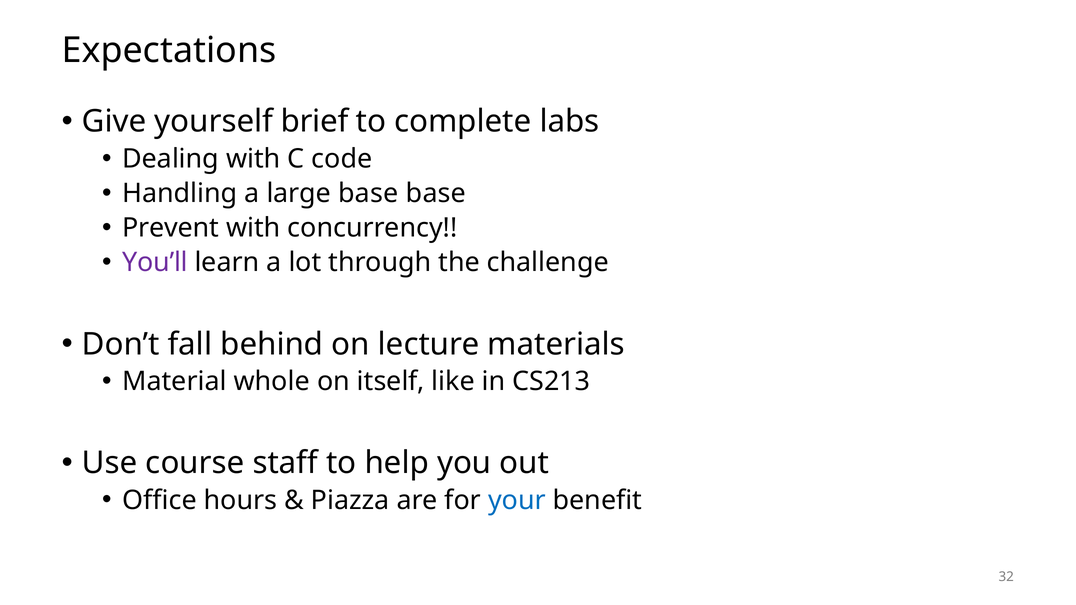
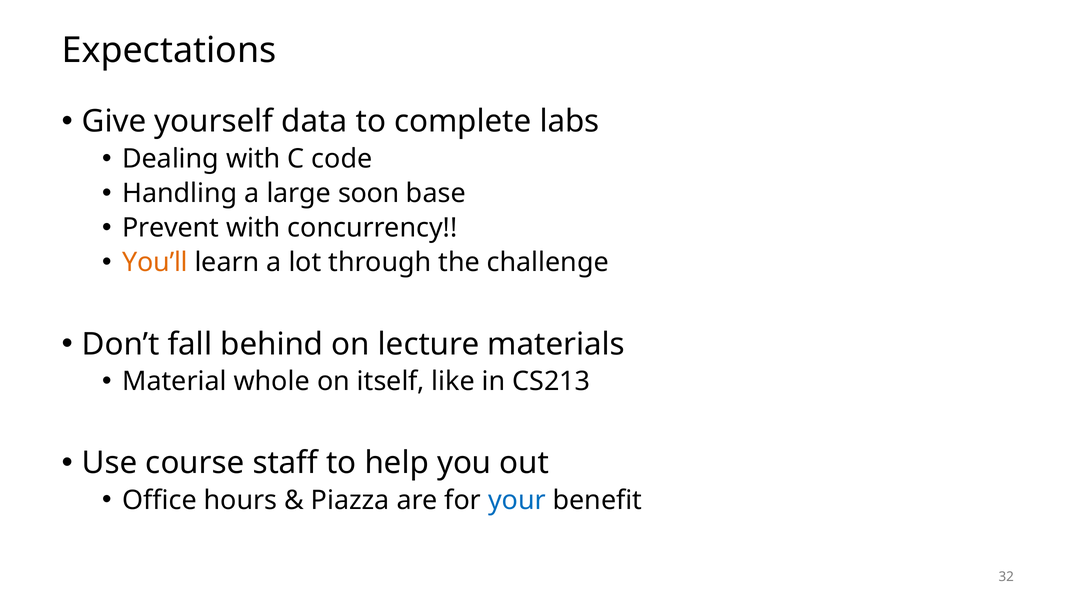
brief: brief -> data (314, 122)
large base: base -> soon (369, 193)
You’ll colour: purple -> orange (155, 263)
